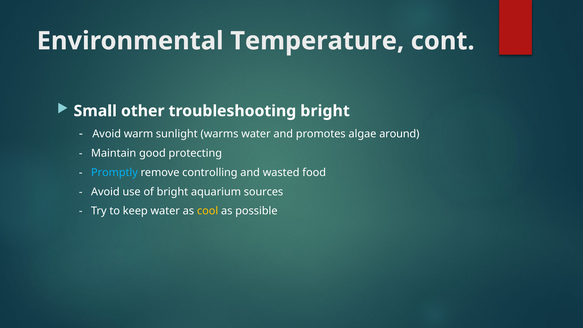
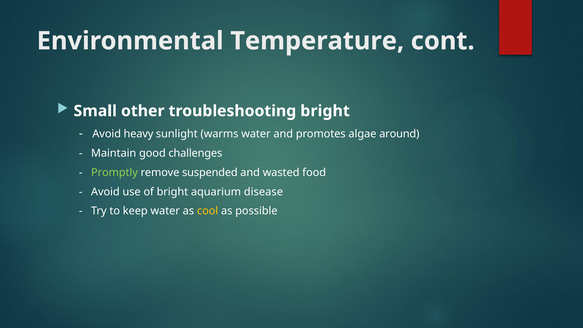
warm: warm -> heavy (139, 134)
protecting: protecting -> challenges (195, 153)
Promptly colour: light blue -> light green (114, 173)
controlling: controlling -> suspended (210, 173)
sources: sources -> disease (263, 192)
